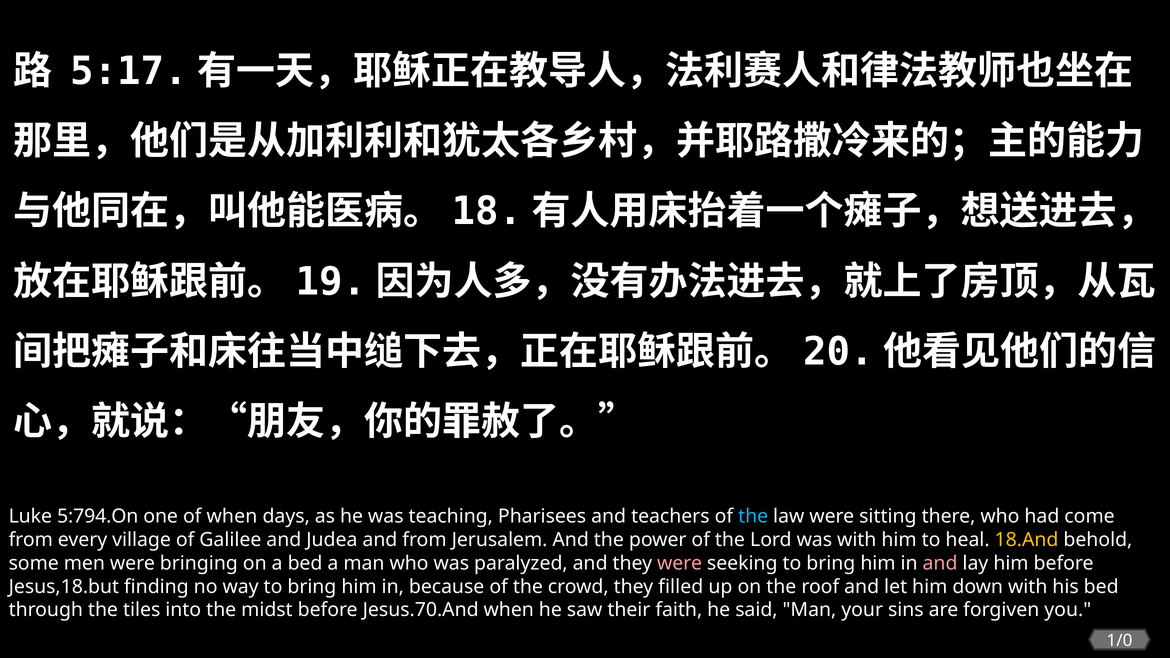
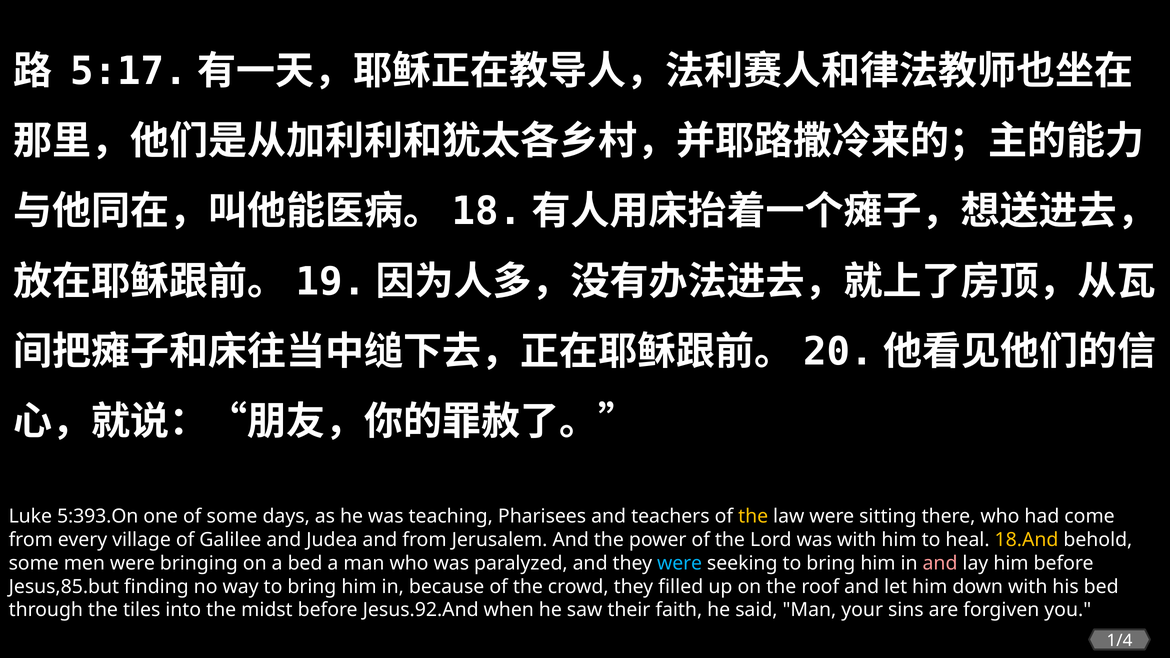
5:794.On: 5:794.On -> 5:393.On (98, 517)
of when: when -> some (232, 517)
the colour: light blue -> yellow (753, 517)
were colour: pink -> light blue (680, 563)
Jesus,18.but: Jesus,18.but -> Jesus,85.but (64, 587)
Jesus.70.And: Jesus.70.And -> Jesus.92.And (421, 610)
1/0: 1/0 -> 1/4 (1119, 641)
